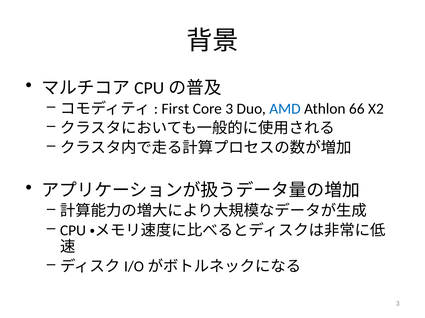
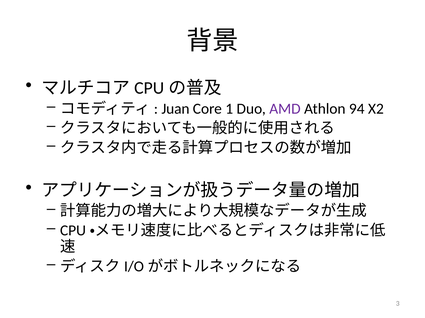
First: First -> Juan (175, 109)
Core 3: 3 -> 1 (229, 109)
AMD colour: blue -> purple (285, 109)
66: 66 -> 94 (357, 109)
